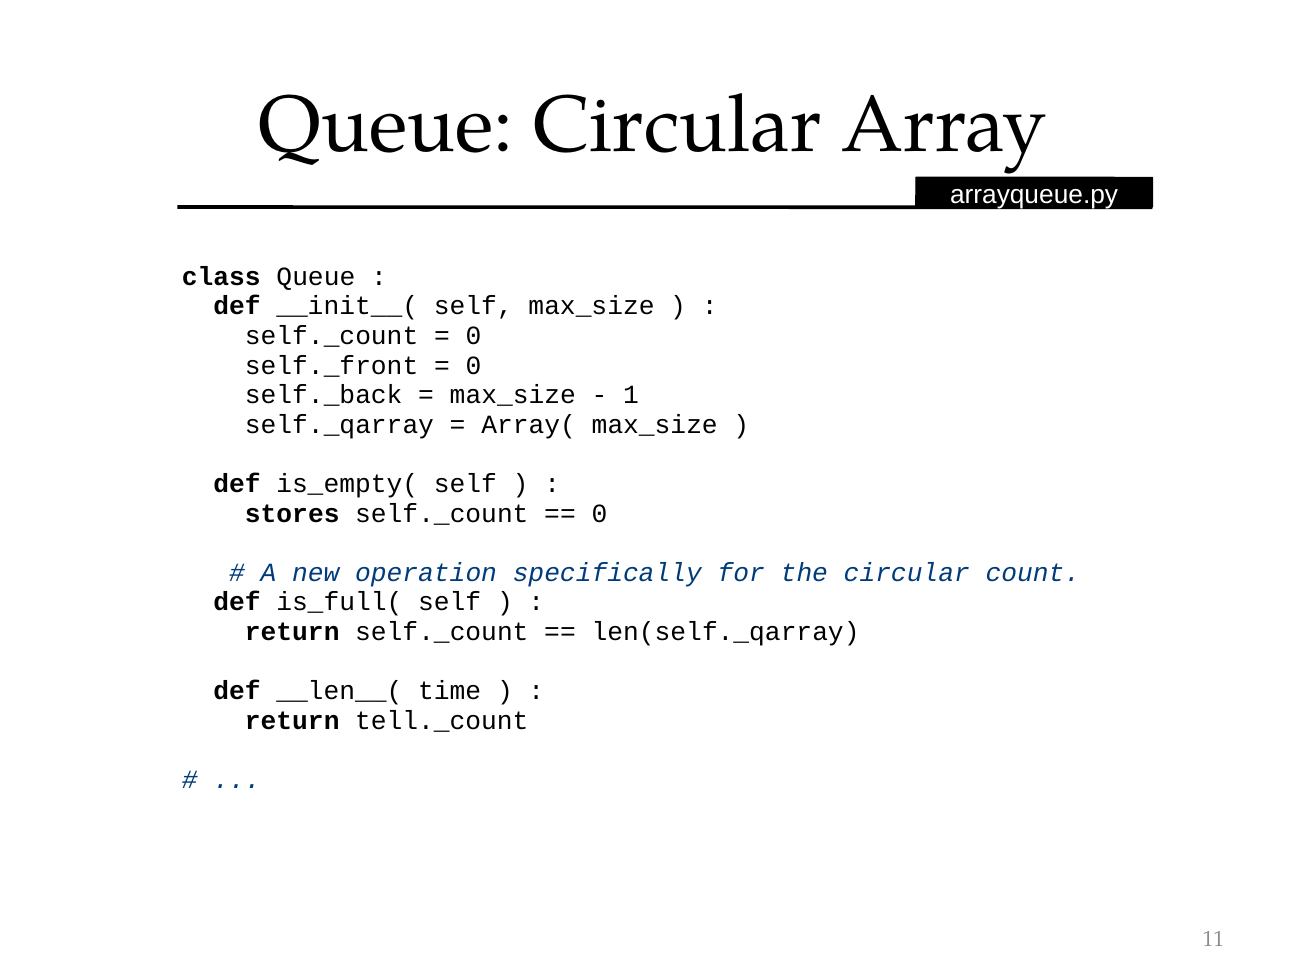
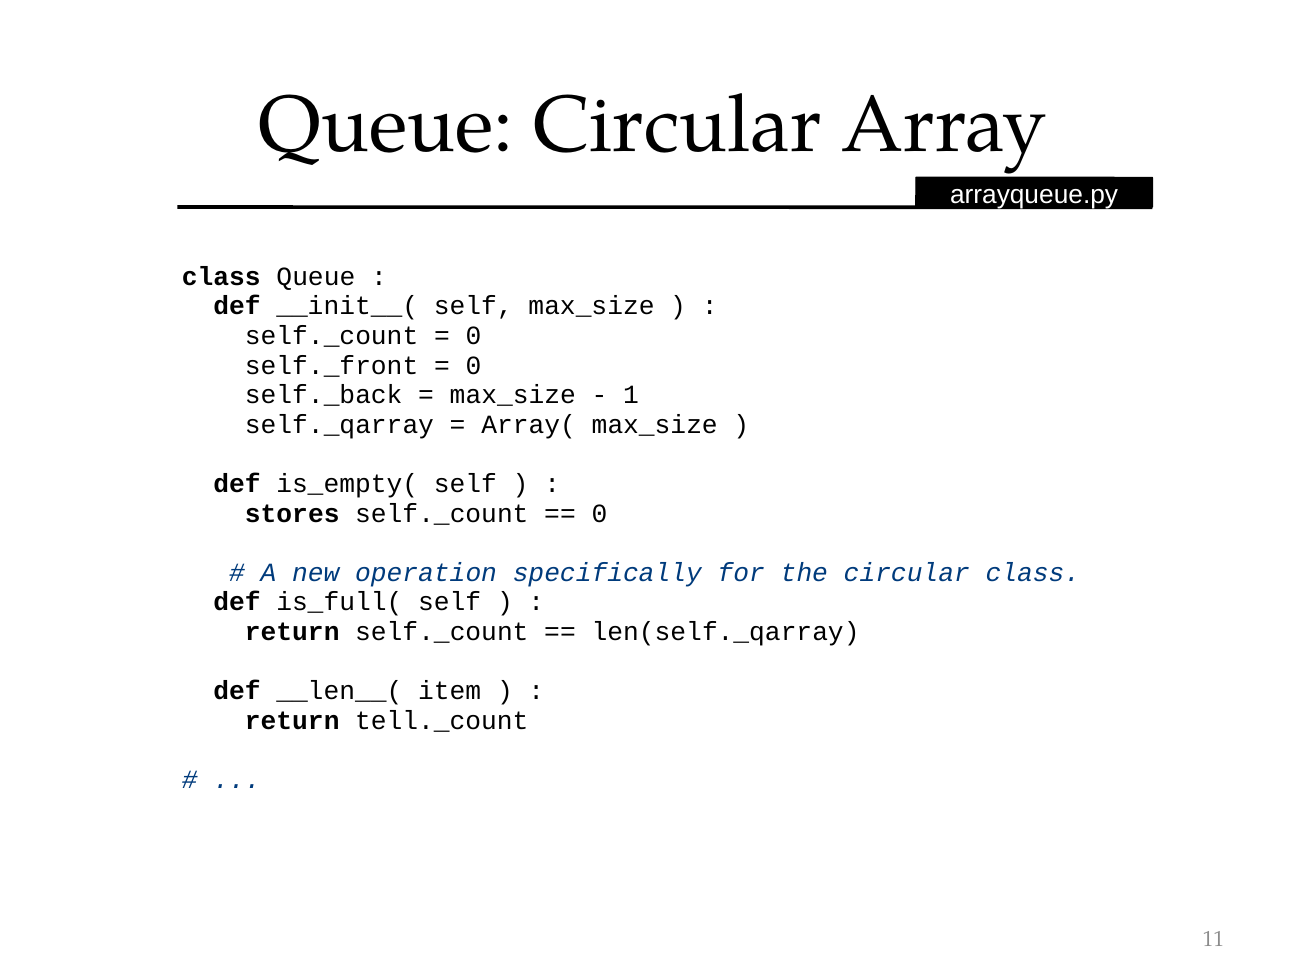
circular count: count -> class (1033, 572)
time: time -> item (450, 691)
